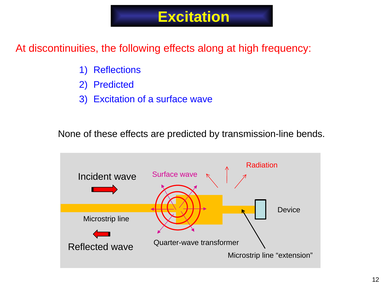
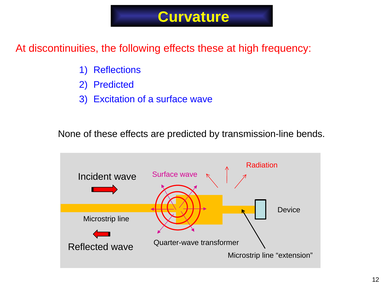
Excitation: Excitation -> Curvature (194, 17)
effects along: along -> these (211, 49)
